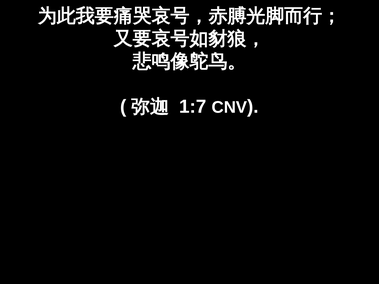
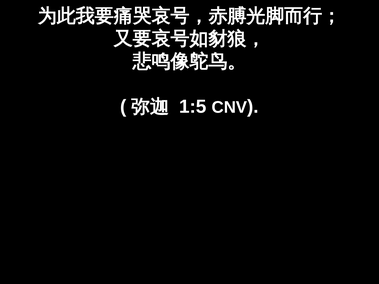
1:7: 1:7 -> 1:5 (193, 107)
